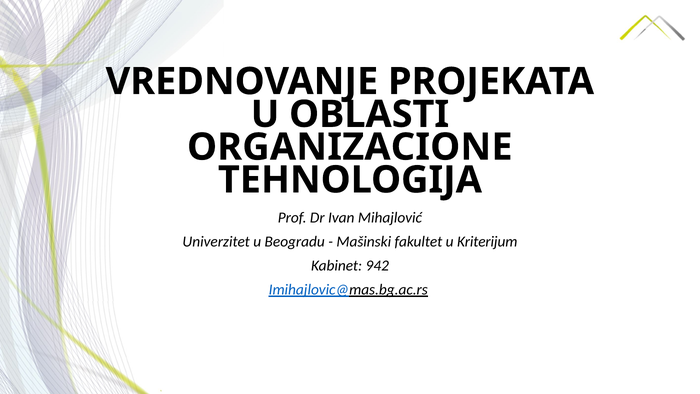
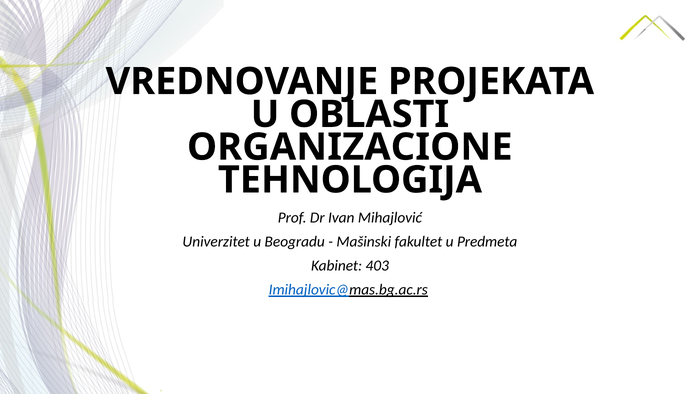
Kriterijum: Kriterijum -> Predmeta (487, 241)
942: 942 -> 403 (377, 265)
